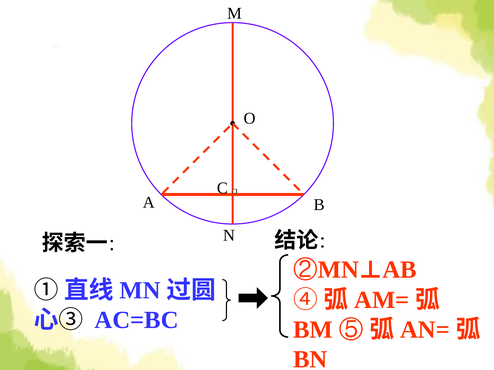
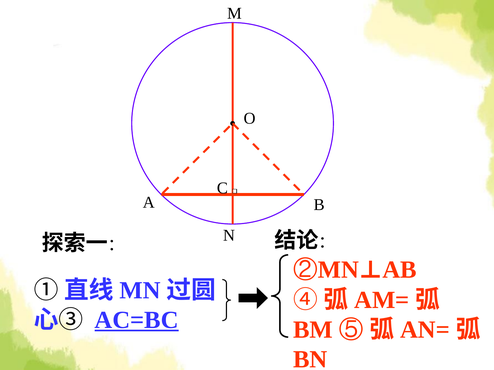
AC=BC underline: none -> present (137, 320)
